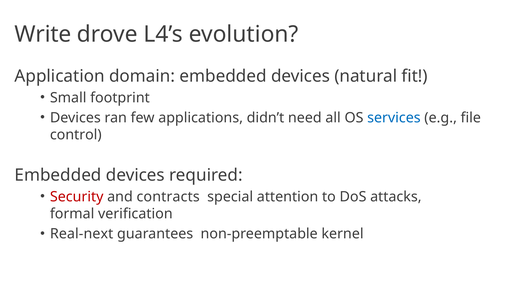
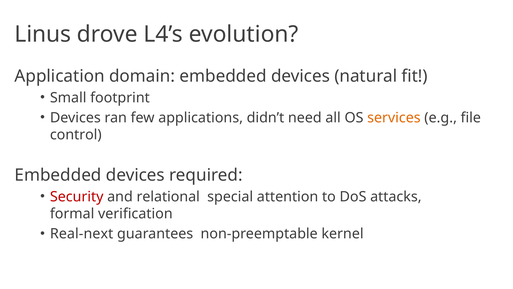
Write: Write -> Linus (43, 34)
services colour: blue -> orange (394, 117)
contracts: contracts -> relational (168, 196)
